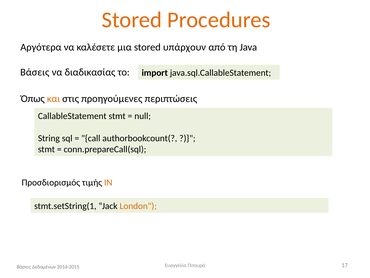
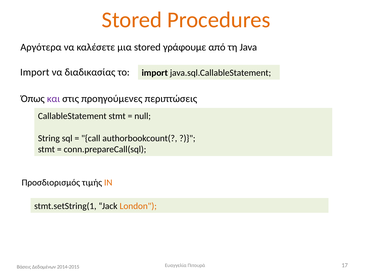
υπάρχουν: υπάρχουν -> γράφουμε (185, 47)
Βάσεις: Βάσεις -> Import (35, 72)
και colour: orange -> purple (54, 99)
